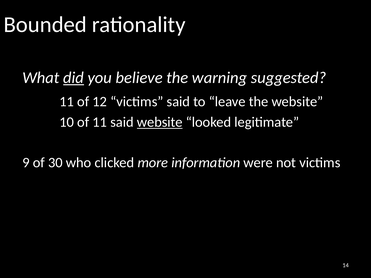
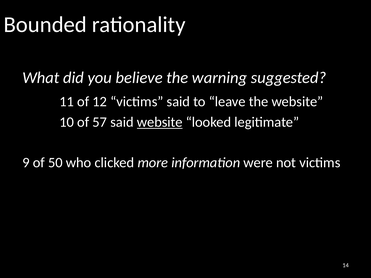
did underline: present -> none (74, 78)
of 11: 11 -> 57 (100, 122)
30: 30 -> 50 (55, 163)
